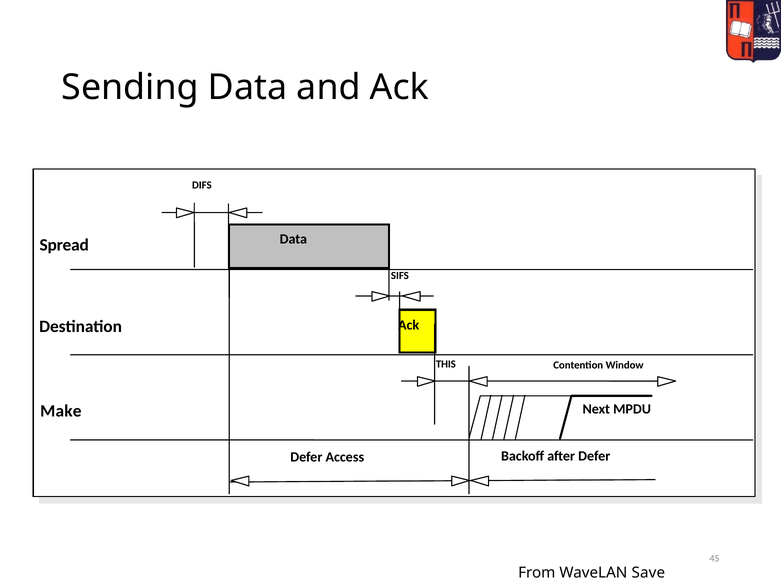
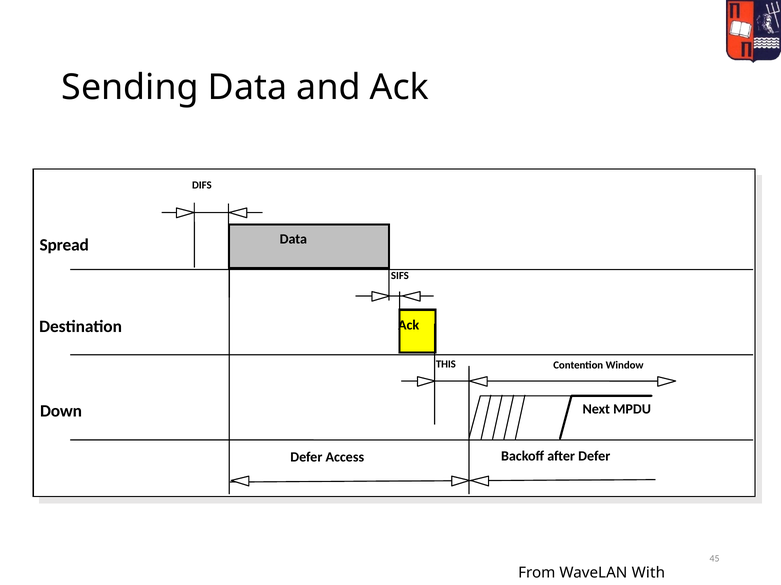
Make: Make -> Down (61, 412)
Save: Save -> With (648, 574)
